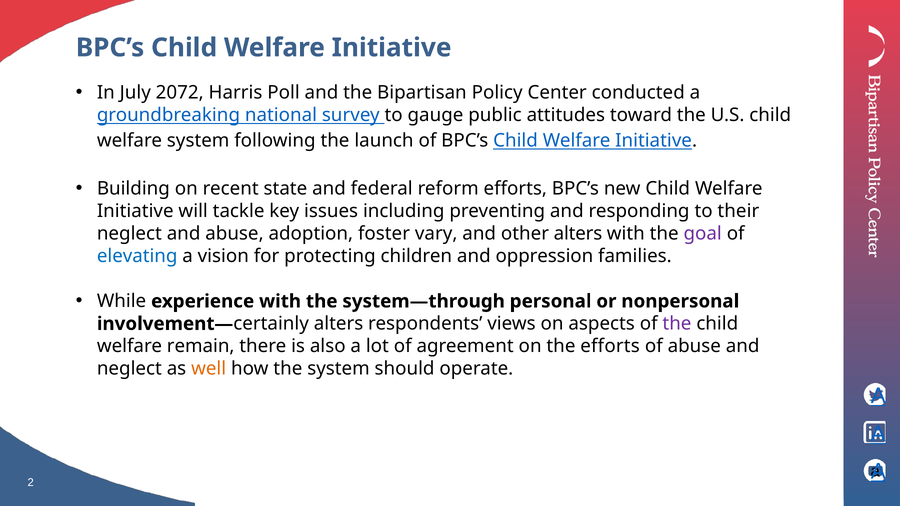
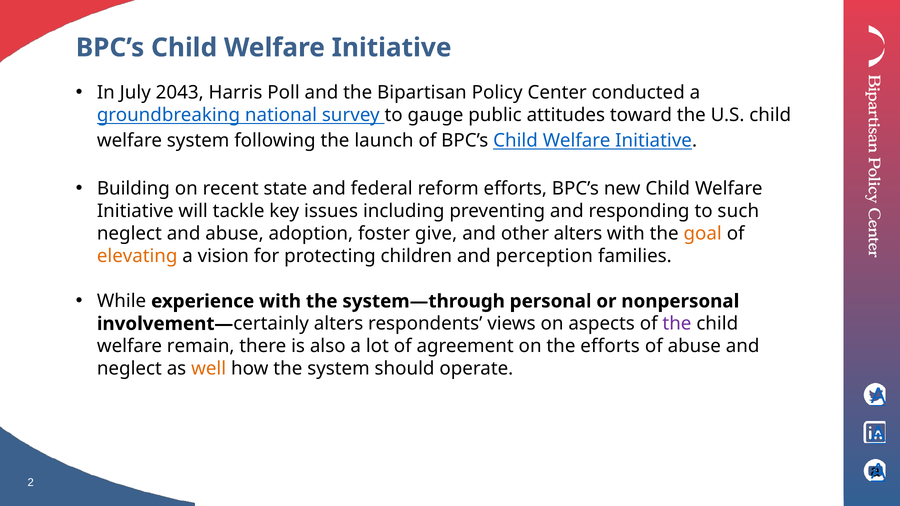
2072: 2072 -> 2043 (180, 93)
their: their -> such (738, 211)
vary: vary -> give (436, 234)
goal colour: purple -> orange (703, 234)
elevating colour: blue -> orange (137, 256)
oppression: oppression -> perception (544, 256)
